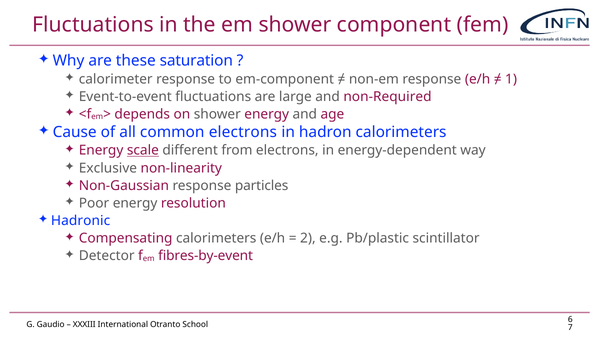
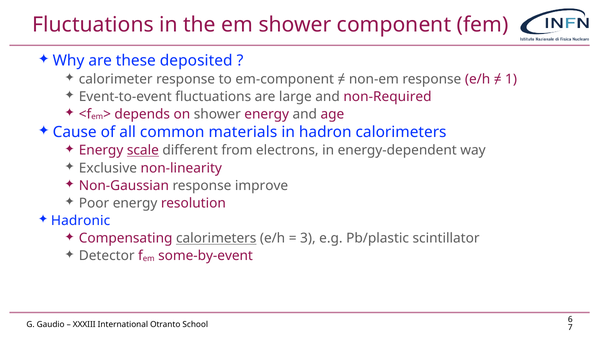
saturation: saturation -> deposited (196, 61)
common electrons: electrons -> materials (243, 132)
particles: particles -> improve (262, 186)
calorimeters underline: none -> present (216, 239)
2: 2 -> 3 (308, 239)
fibres-by-event: fibres-by-event -> some-by-event (206, 256)
